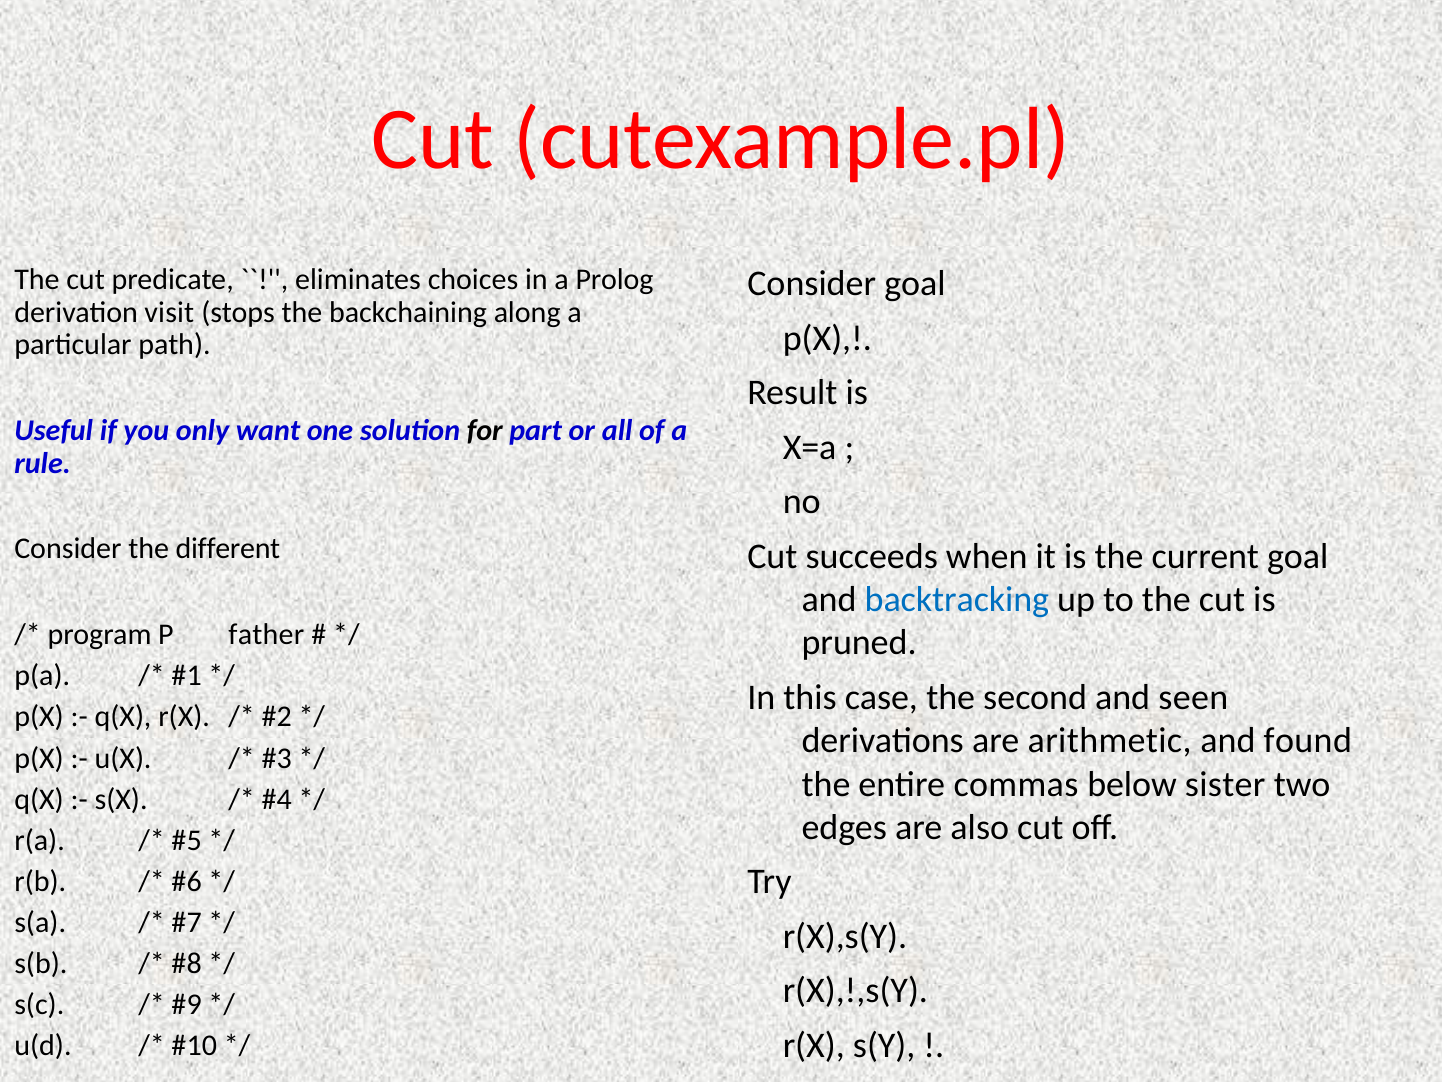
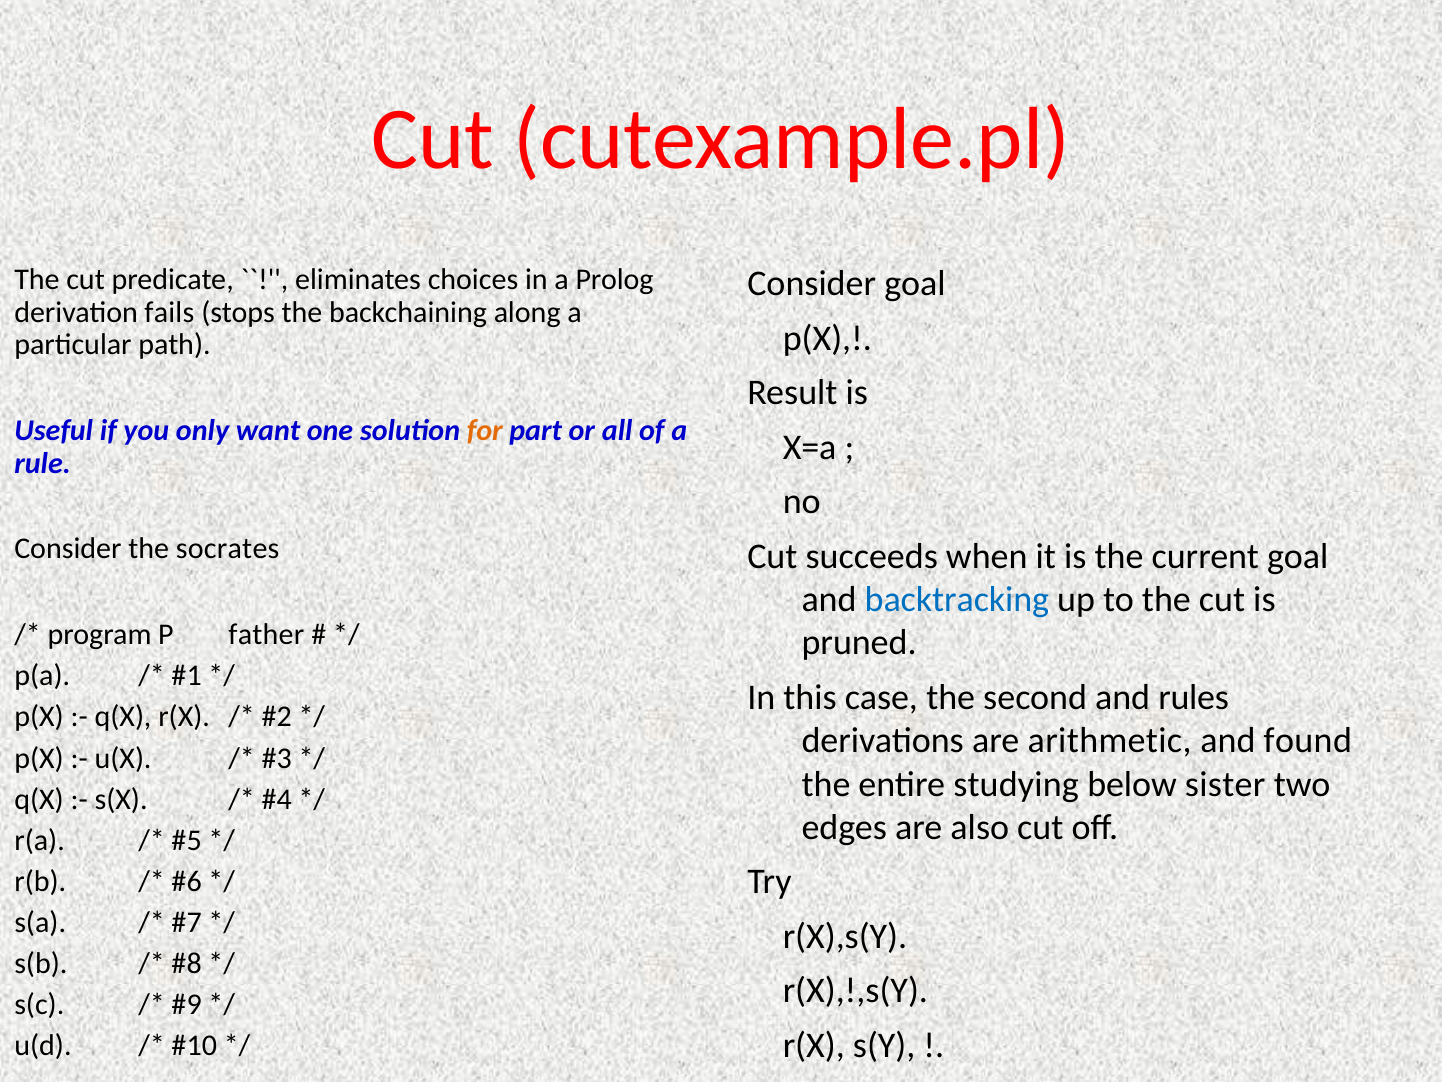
visit: visit -> fails (169, 312)
for colour: black -> orange (485, 430)
different: different -> socrates (228, 549)
seen: seen -> rules (1194, 697)
commas: commas -> studying (1016, 784)
